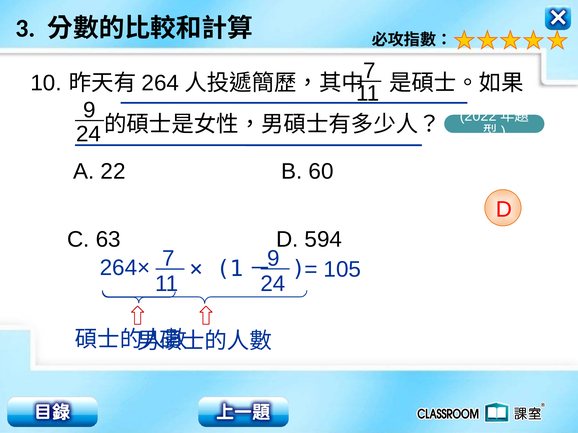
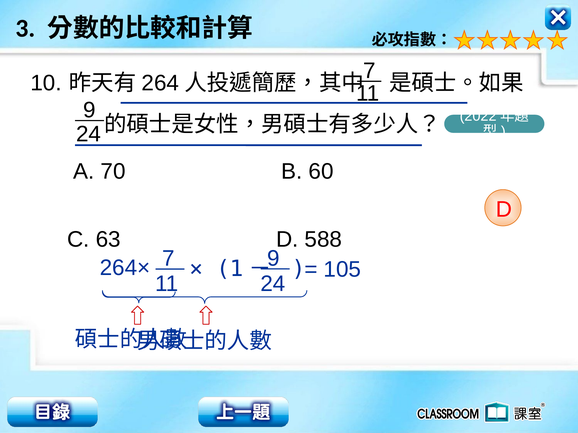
22: 22 -> 70 (113, 172)
594: 594 -> 588 (323, 240)
